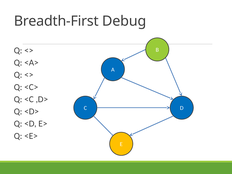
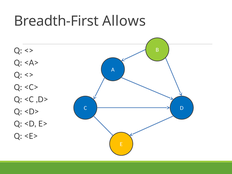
Debug: Debug -> Allows (124, 21)
